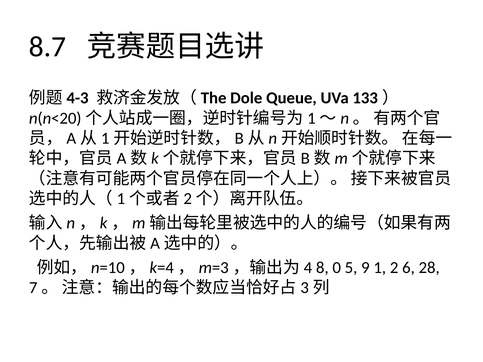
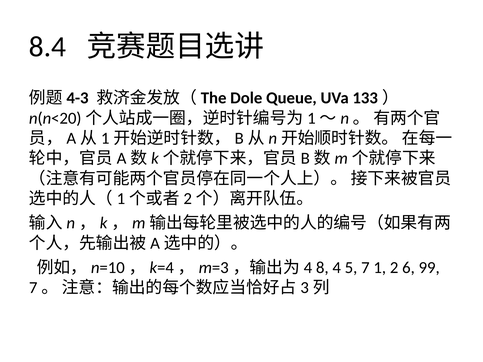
8.7: 8.7 -> 8.4 (48, 47)
0: 0 -> 4 (337, 268)
9: 9 -> 7 (365, 268)
28: 28 -> 99 (429, 268)
